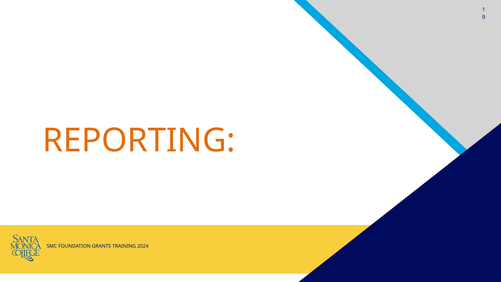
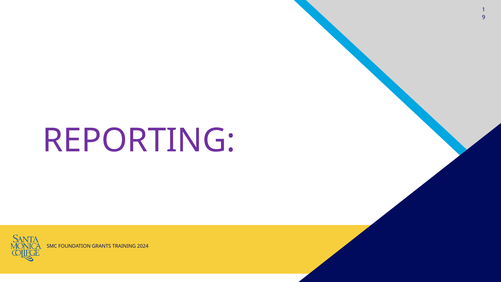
REPORTING colour: orange -> purple (139, 141)
